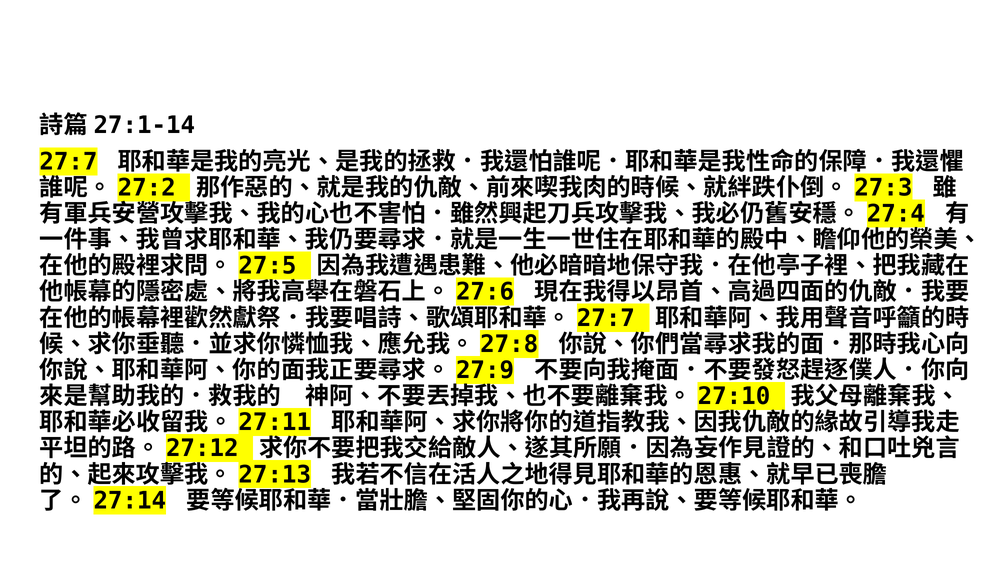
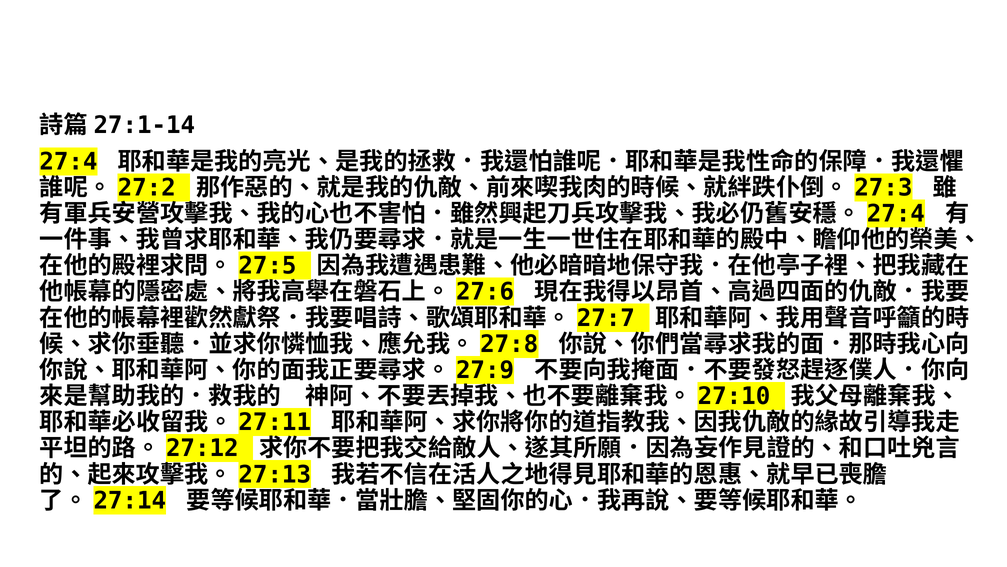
27:7: 27:7 -> 27:4 (68, 161)
